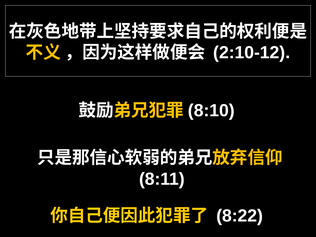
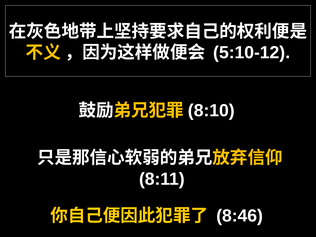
2:10-12: 2:10-12 -> 5:10-12 (252, 53)
8:22: 8:22 -> 8:46 (240, 216)
